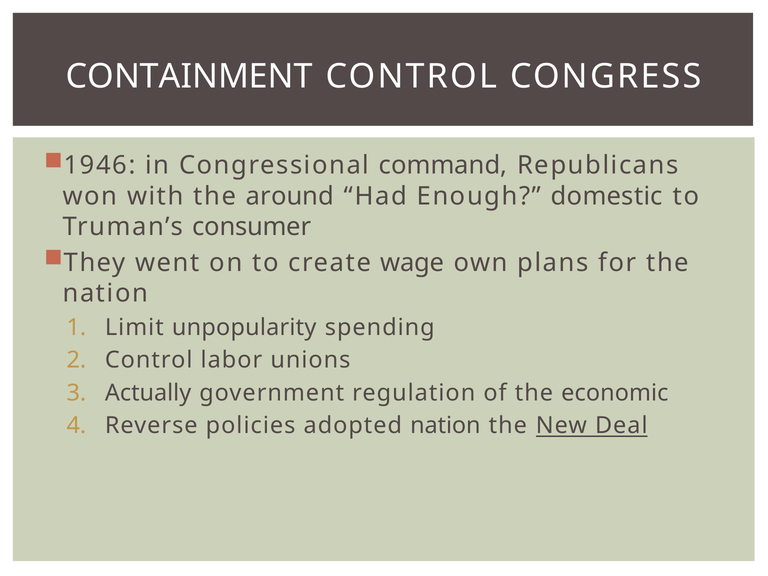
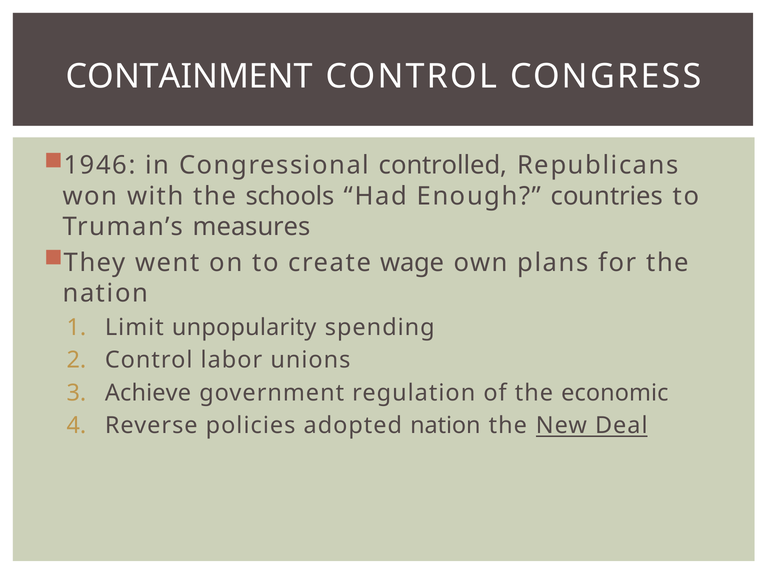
command: command -> controlled (443, 165)
around: around -> schools (290, 196)
domestic: domestic -> countries (607, 196)
consumer: consumer -> measures (252, 227)
Actually: Actually -> Achieve (148, 393)
